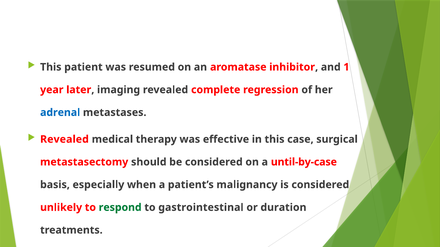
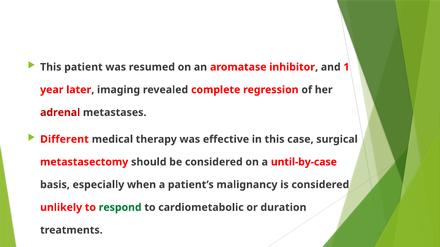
adrenal colour: blue -> red (60, 113)
Revealed: Revealed -> Different (64, 140)
gastrointestinal: gastrointestinal -> cardiometabolic (201, 208)
